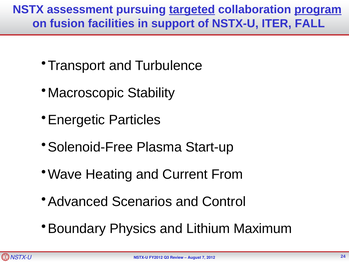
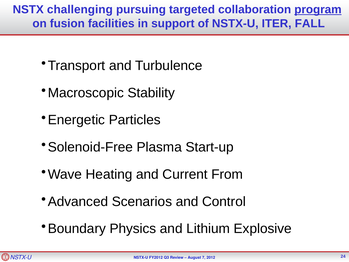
assessment: assessment -> challenging (80, 10)
targeted underline: present -> none (192, 10)
Maximum: Maximum -> Explosive (263, 229)
